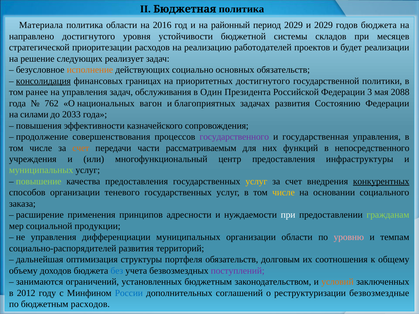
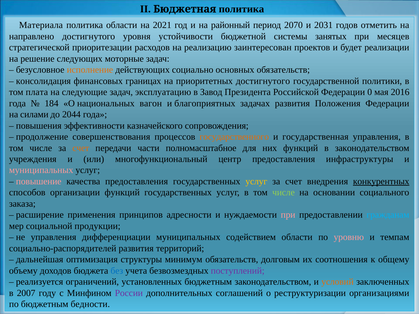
2016: 2016 -> 2021 (162, 25)
период 2029: 2029 -> 2070 (293, 25)
и 2029: 2029 -> 2031 (323, 25)
годов бюджета: бюджета -> отметить (379, 25)
складов: складов -> занятых (331, 36)
работодателей: работодателей -> заинтересован (263, 48)
реализует: реализует -> моторные (124, 59)
консолидация underline: present -> none (43, 81)
ранее: ранее -> плата (37, 92)
на управления: управления -> следующие (85, 92)
обслуживания: обслуживания -> эксплуатацию (163, 92)
Один: Один -> Завод (211, 92)
3: 3 -> 0 (370, 92)
2088: 2088 -> 2016 (400, 92)
762: 762 -> 184 (52, 103)
Состоянию: Состоянию -> Положения (338, 103)
2033: 2033 -> 2044 (71, 115)
государственного colour: purple -> orange (234, 137)
рассматриваемым: рассматриваемым -> полномасштабное (201, 148)
в непосредственного: непосредственного -> законодательством (372, 148)
муниципальных colour: light green -> pink (41, 170)
повышение colour: light green -> pink (39, 182)
организации теневого: теневого -> функций (122, 193)
числе colour: yellow -> light green (284, 193)
при colour: white -> pink (288, 215)
гражданам colour: light green -> light blue (388, 215)
муниципальных организации: организации -> содействием (251, 237)
портфеля: портфеля -> минимум (184, 260)
занимаются: занимаются -> реализуется (40, 282)
2012: 2012 -> 2007 (26, 293)
России colour: blue -> purple (129, 293)
безвозмездные: безвозмездные -> организациями (379, 293)
бюджетным расходов: расходов -> бедности (90, 304)
